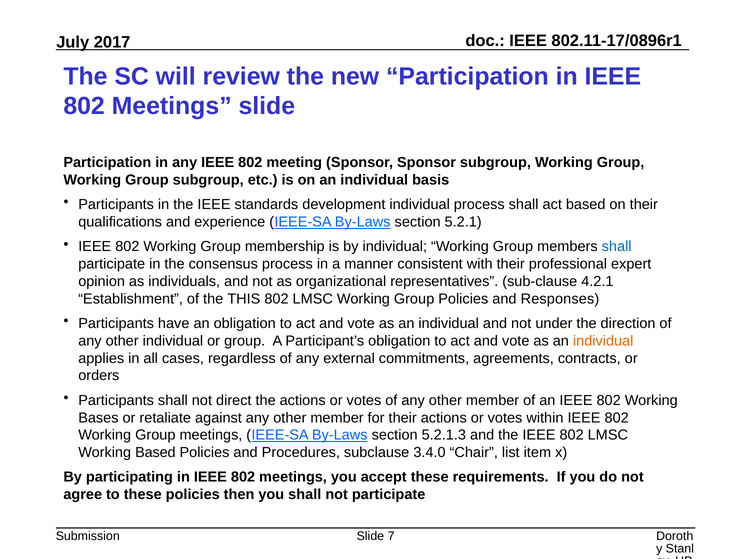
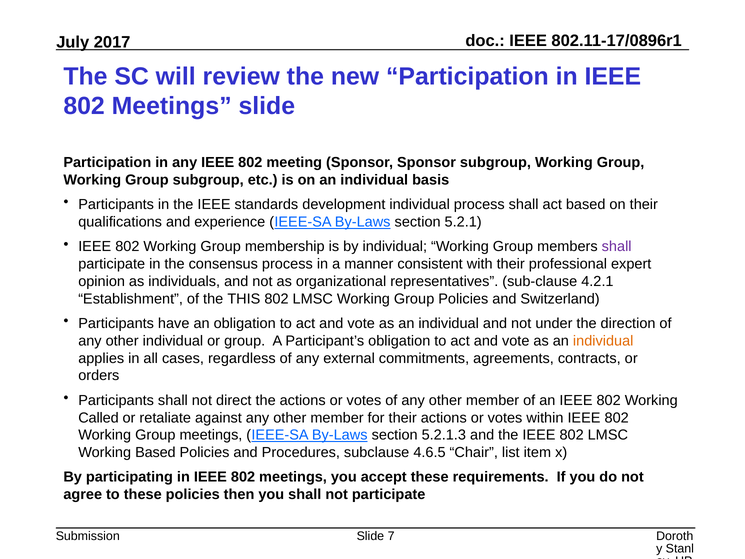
shall colour: blue -> purple (617, 247)
Responses: Responses -> Switzerland (560, 299)
Bases: Bases -> Called (98, 418)
3.4.0: 3.4.0 -> 4.6.5 (429, 452)
